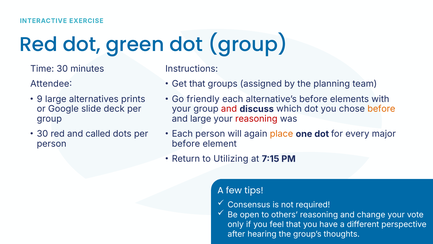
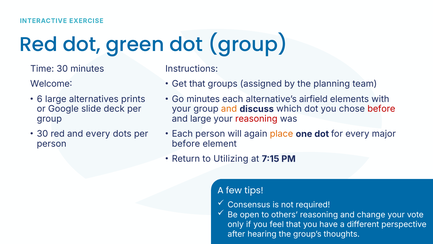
Attendee: Attendee -> Welcome (51, 84)
9: 9 -> 6 (40, 99)
Go friendly: friendly -> minutes (203, 99)
alternative’s before: before -> airfield (313, 99)
and colour: red -> orange (229, 109)
before colour: orange -> red (381, 109)
and called: called -> every (98, 134)
